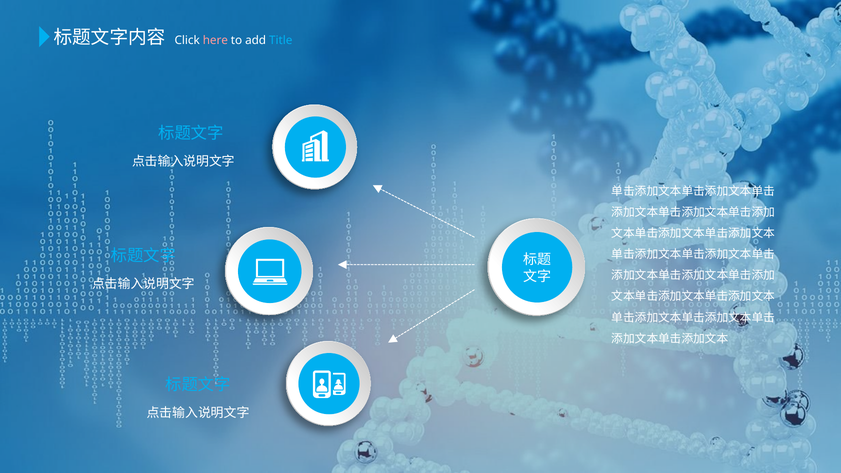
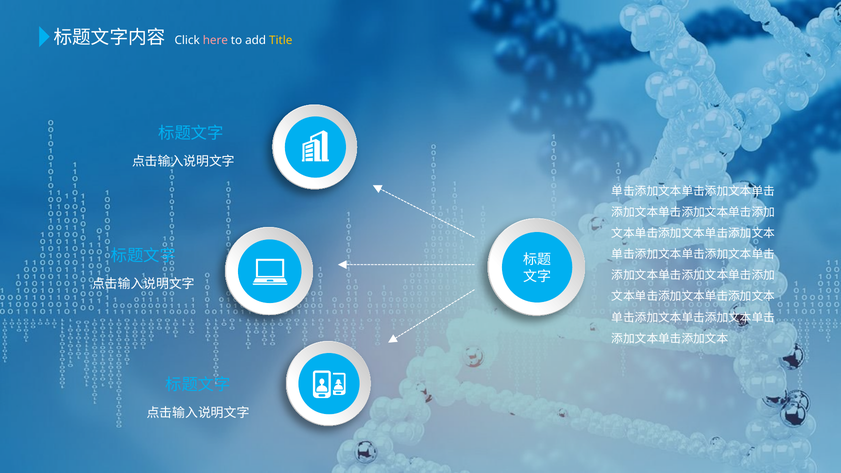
Title colour: light blue -> yellow (281, 41)
